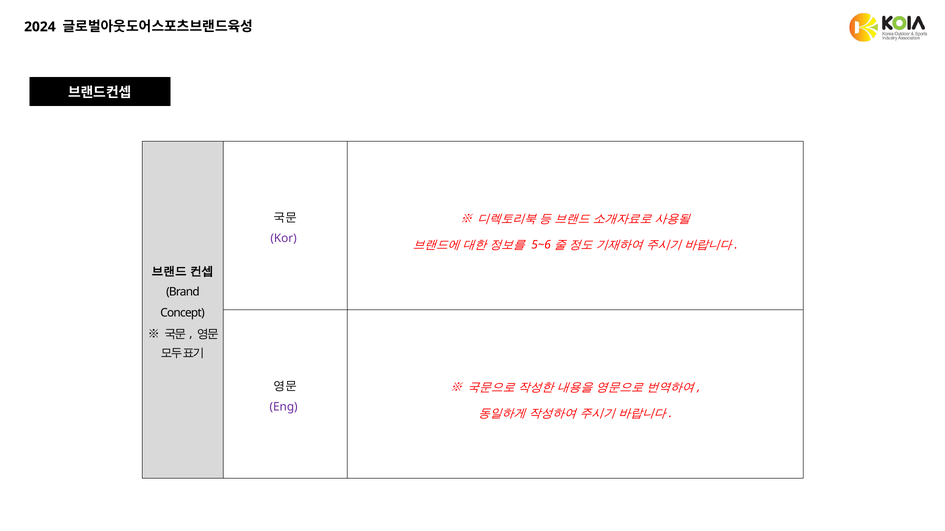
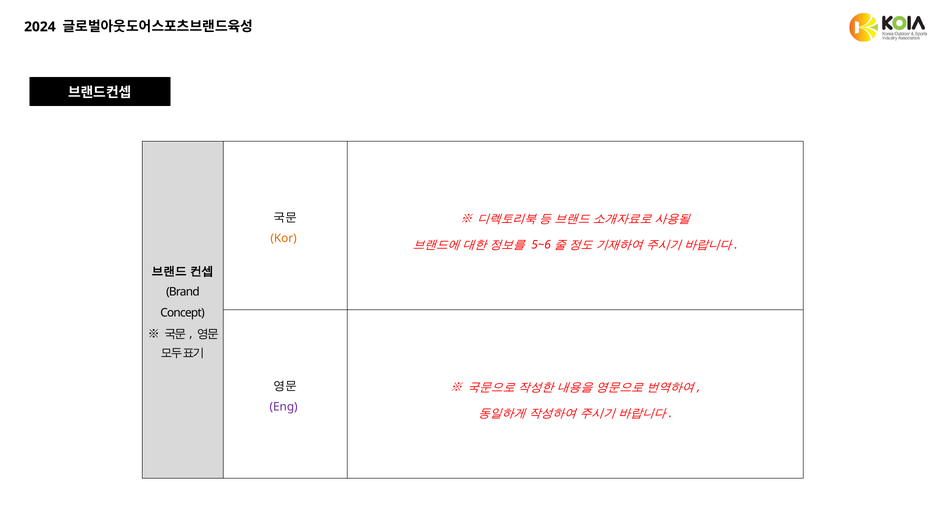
Kor colour: purple -> orange (284, 239)
